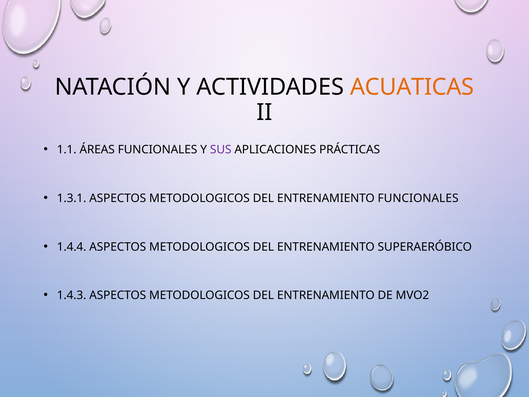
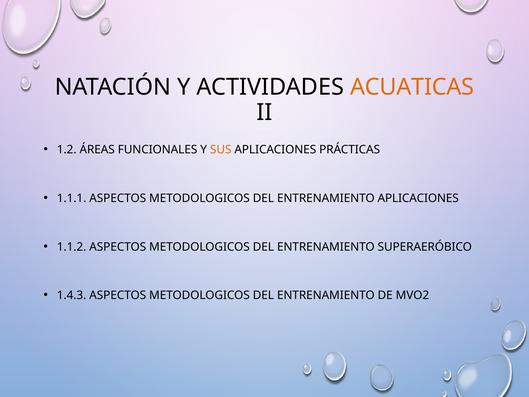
1.1: 1.1 -> 1.2 (67, 150)
SUS colour: purple -> orange (221, 150)
1.3.1: 1.3.1 -> 1.1.1 (72, 198)
ENTRENAMIENTO FUNCIONALES: FUNCIONALES -> APLICACIONES (418, 198)
1.4.4: 1.4.4 -> 1.1.2 (72, 247)
